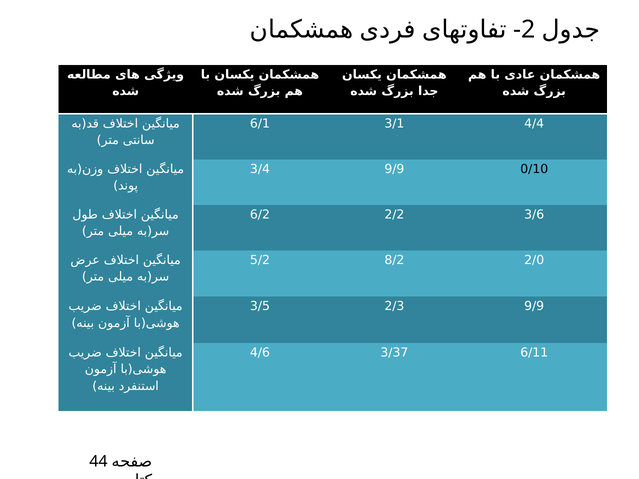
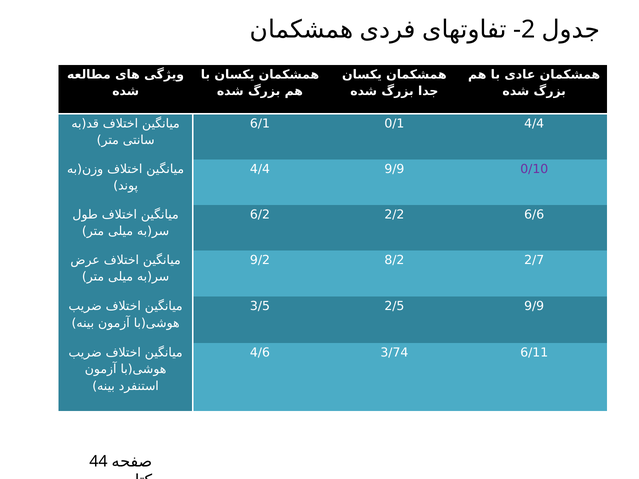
3/1: 3/1 -> 0/1 (394, 124)
3/4: 3/4 -> 4/4 (260, 169)
0/10 colour: black -> purple (534, 169)
3/6: 3/6 -> 6/6 (534, 215)
5/2: 5/2 -> 9/2 (260, 260)
2/0: 2/0 -> 2/7 (534, 260)
2/3: 2/3 -> 2/5 (394, 306)
3/37: 3/37 -> 3/74 (394, 353)
